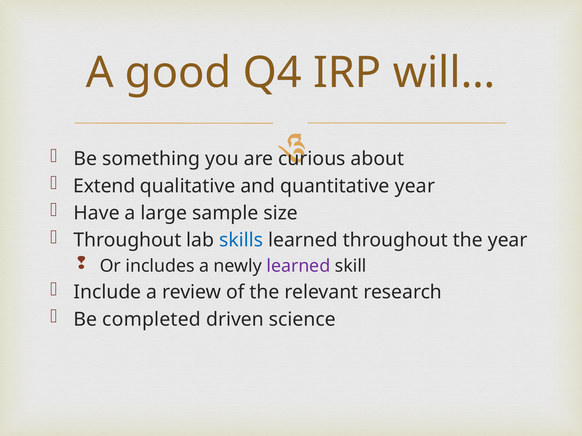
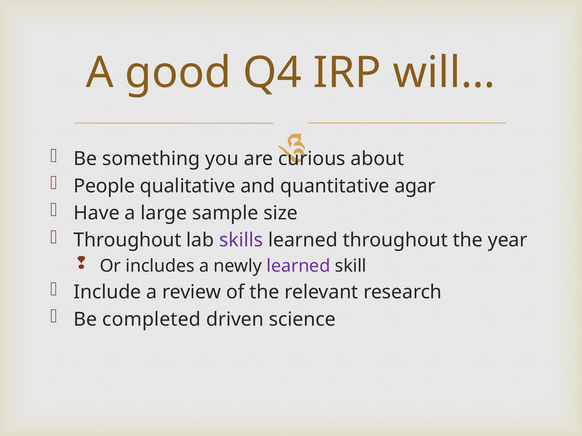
Extend: Extend -> People (104, 186)
quantitative year: year -> agar (415, 186)
skills colour: blue -> purple (241, 240)
